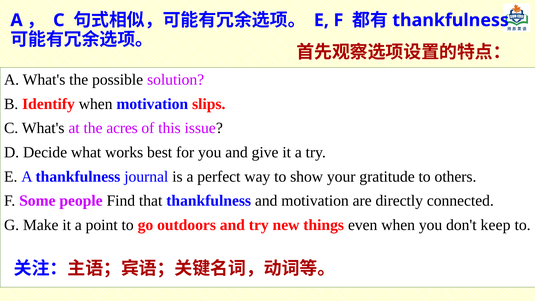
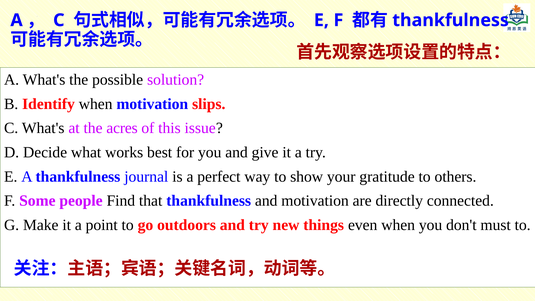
keep: keep -> must (496, 225)
